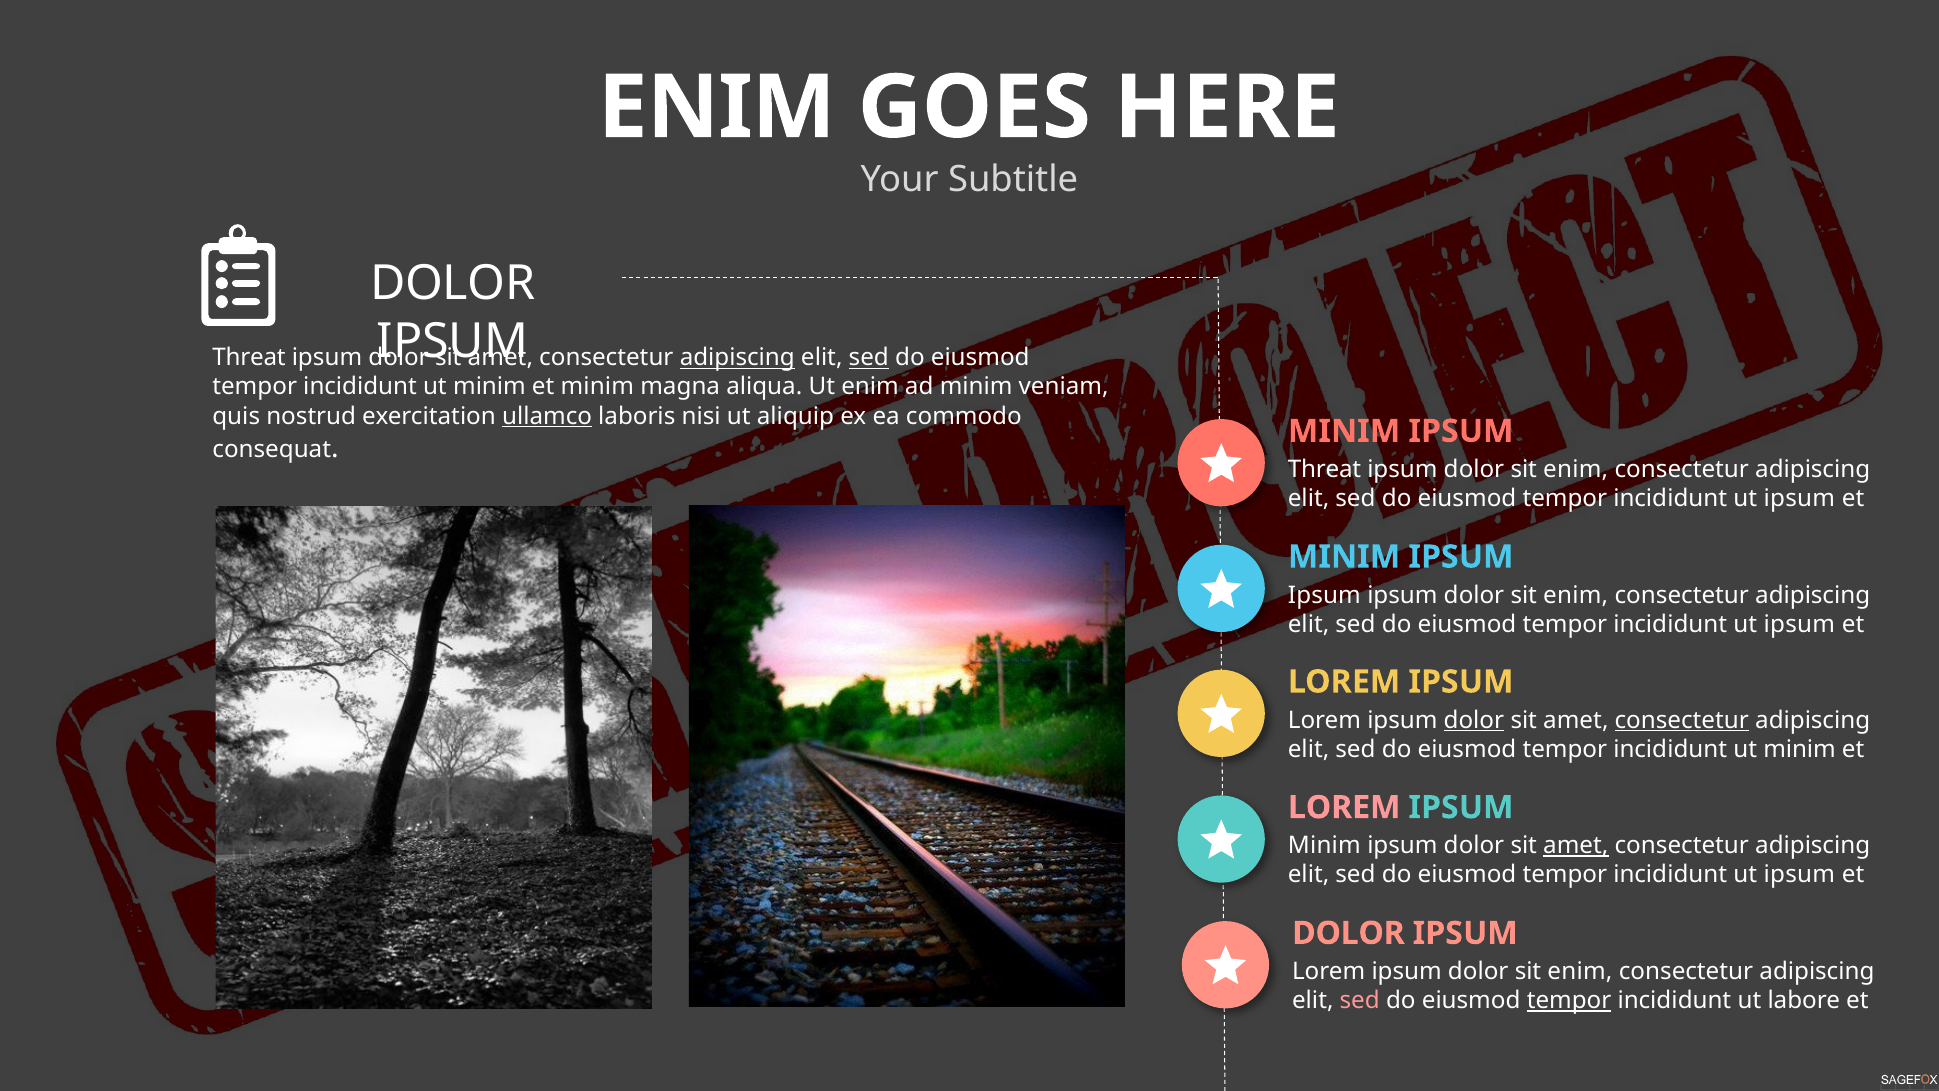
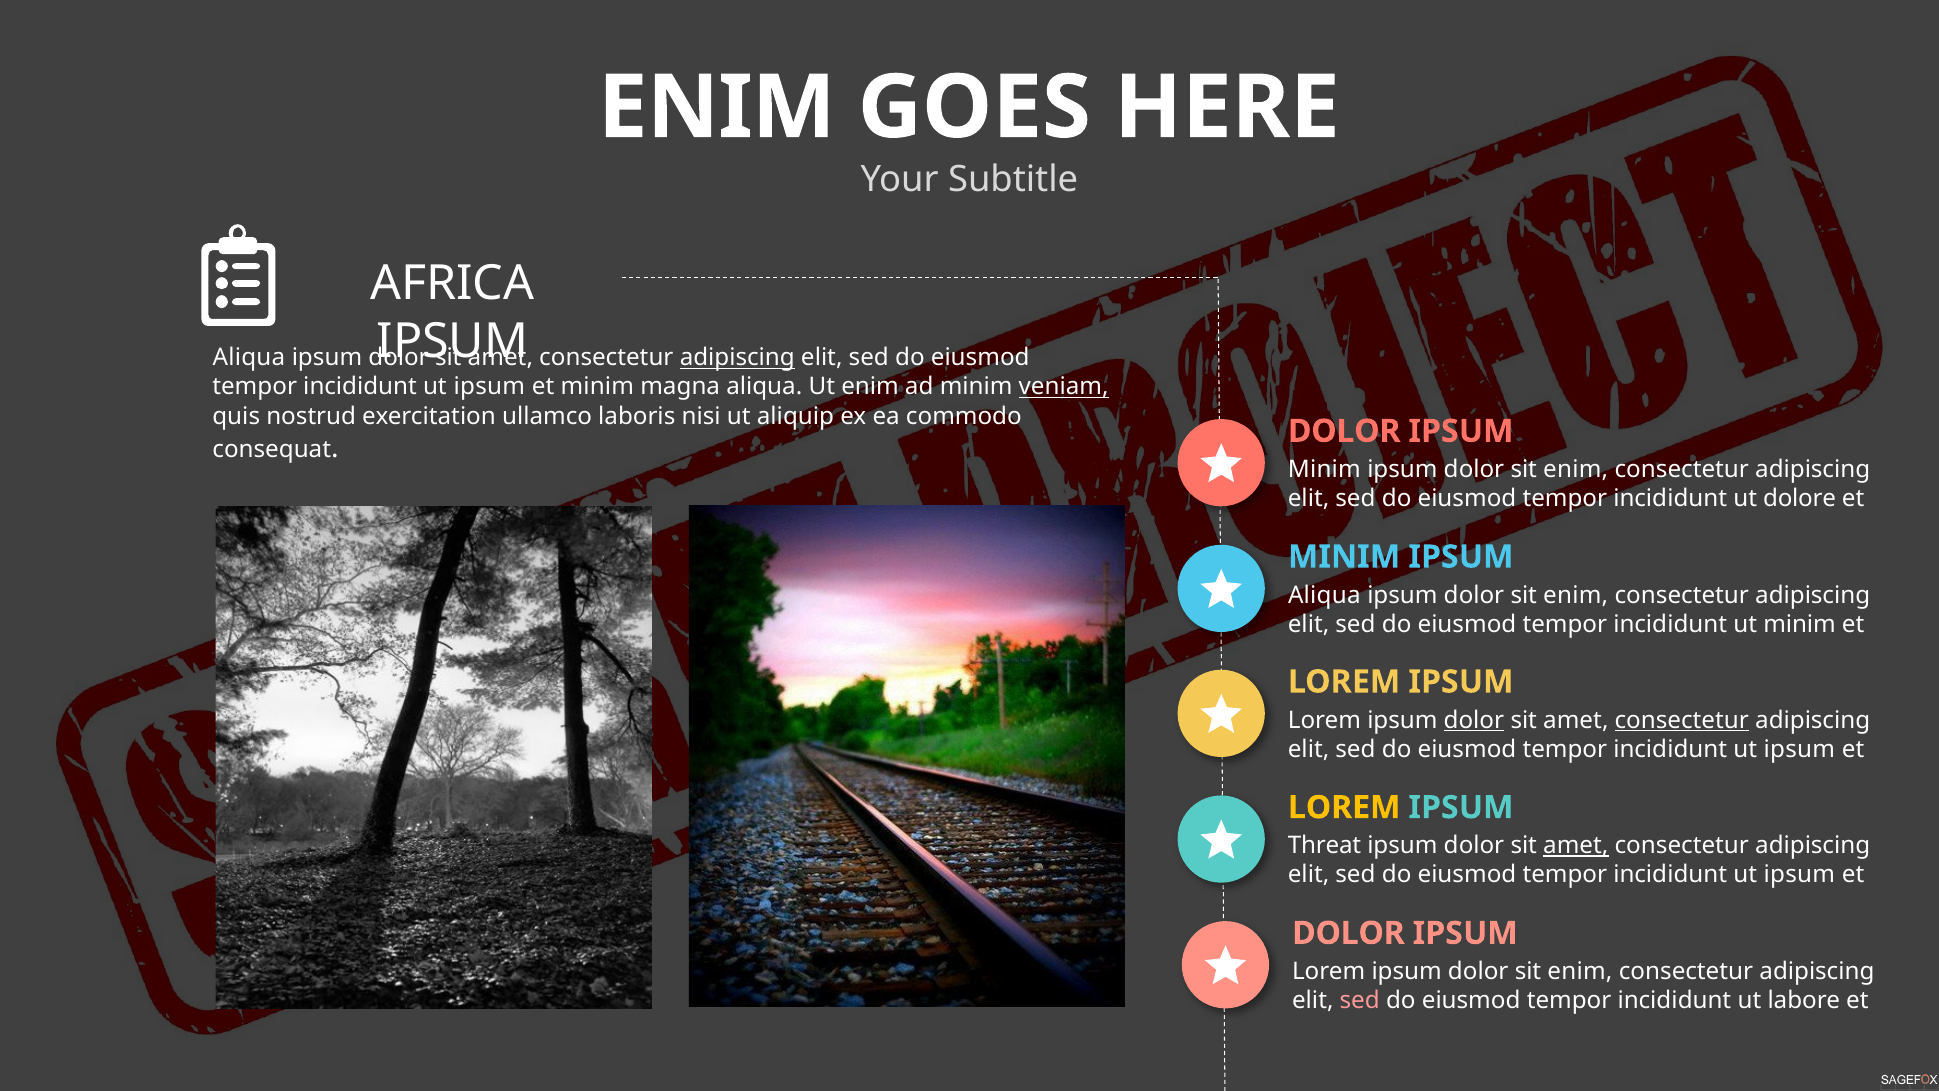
DOLOR: DOLOR -> AFRICA (453, 283)
Threat: Threat -> Aliqua (249, 358)
sed underline: present -> none (869, 358)
minim: minim -> ipsum (489, 387)
veniam underline: none -> present (1064, 387)
ullamco underline: present -> none (547, 416)
MINIM: MINIM -> DOLOR (1344, 431)
Threat: Threat -> Minim (1324, 469)
ipsum: ipsum -> dolore (1800, 498)
Ipsum: Ipsum -> Aliqua (1324, 595)
ipsum: ipsum -> minim (1800, 624)
minim: minim -> ipsum (1799, 749)
LOREM colour: pink -> yellow (1344, 807)
Minim: Minim -> Threat (1325, 846)
tempor underline: present -> none (1569, 1000)
